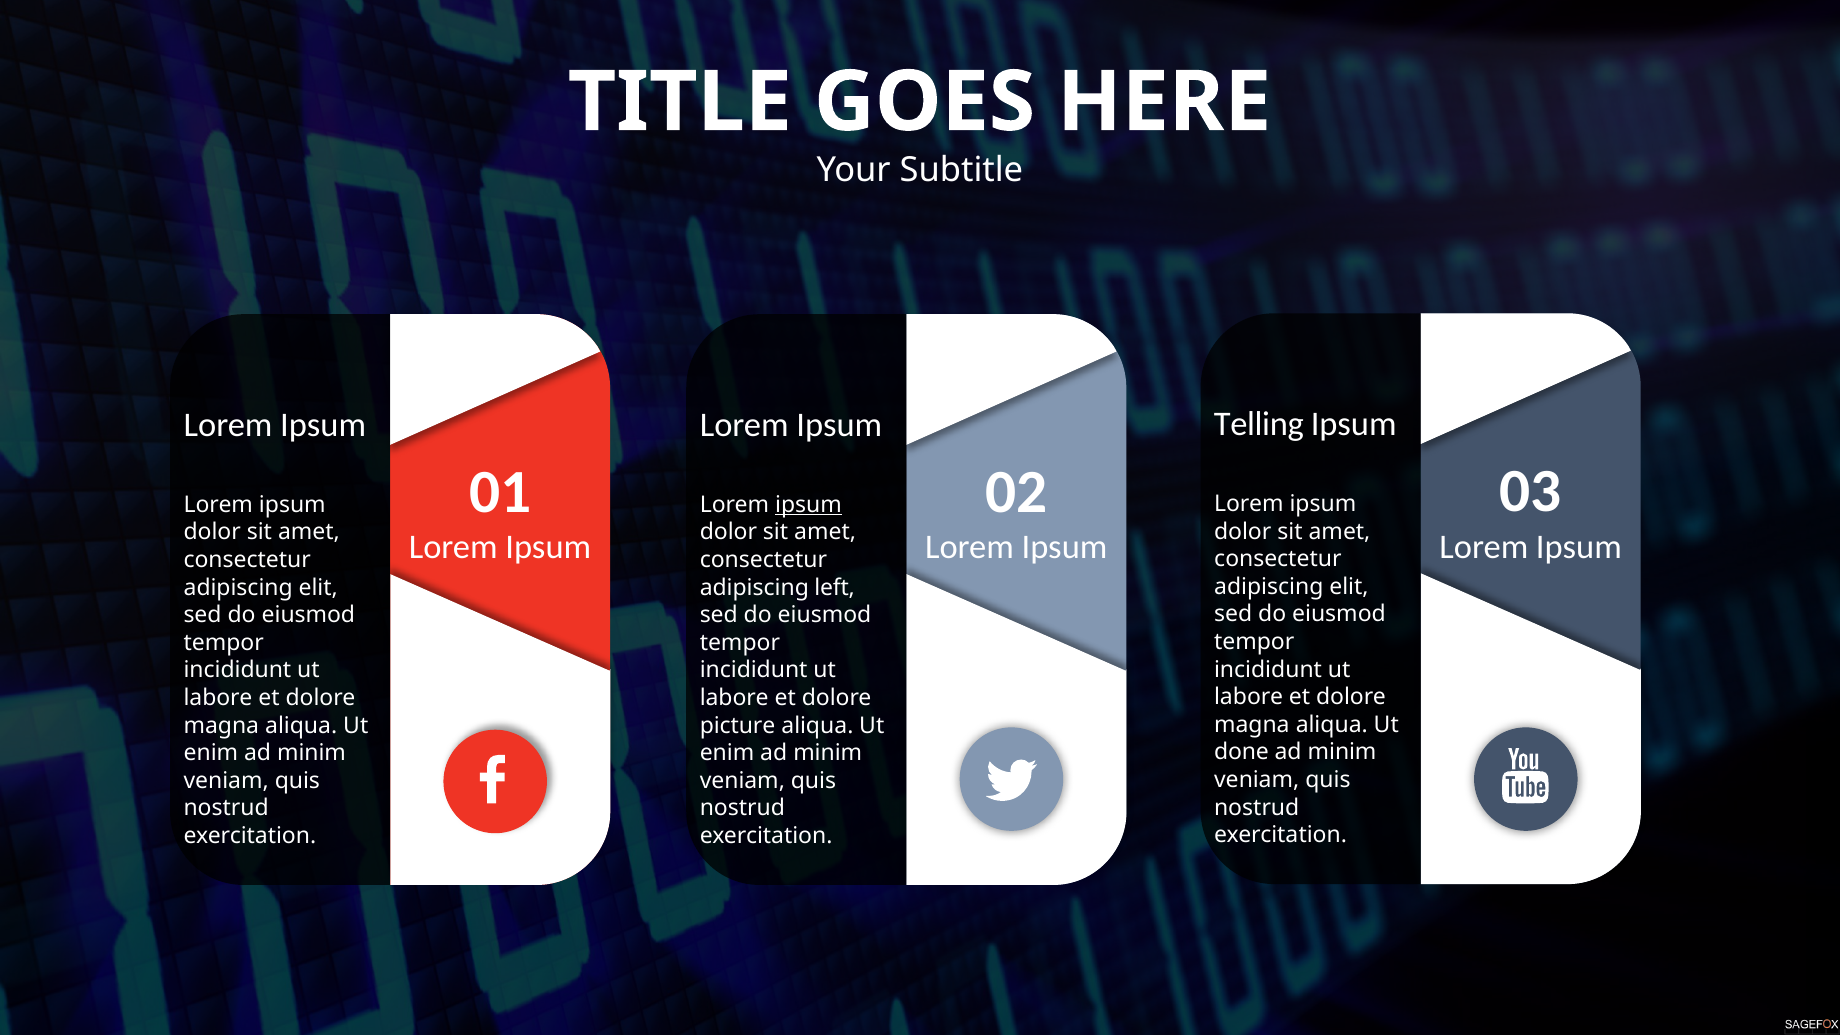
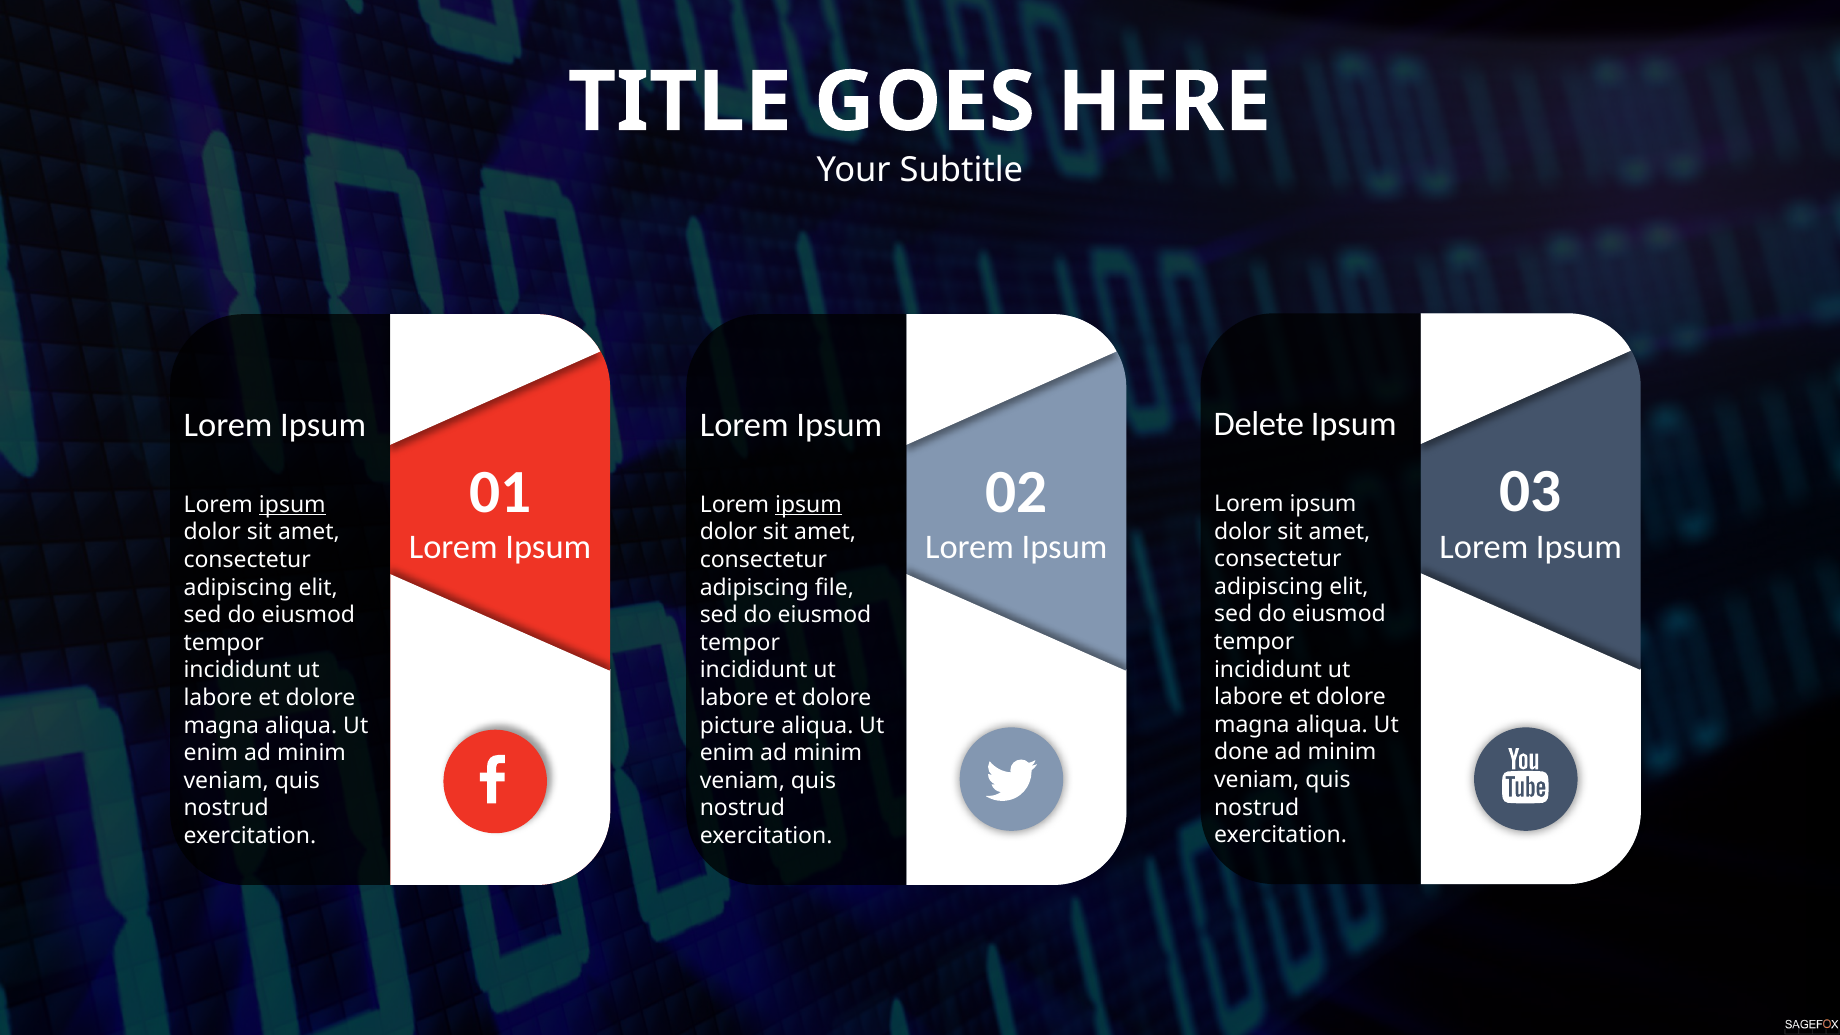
Telling: Telling -> Delete (1259, 424)
ipsum underline: none -> present (292, 505)
left: left -> file (834, 588)
